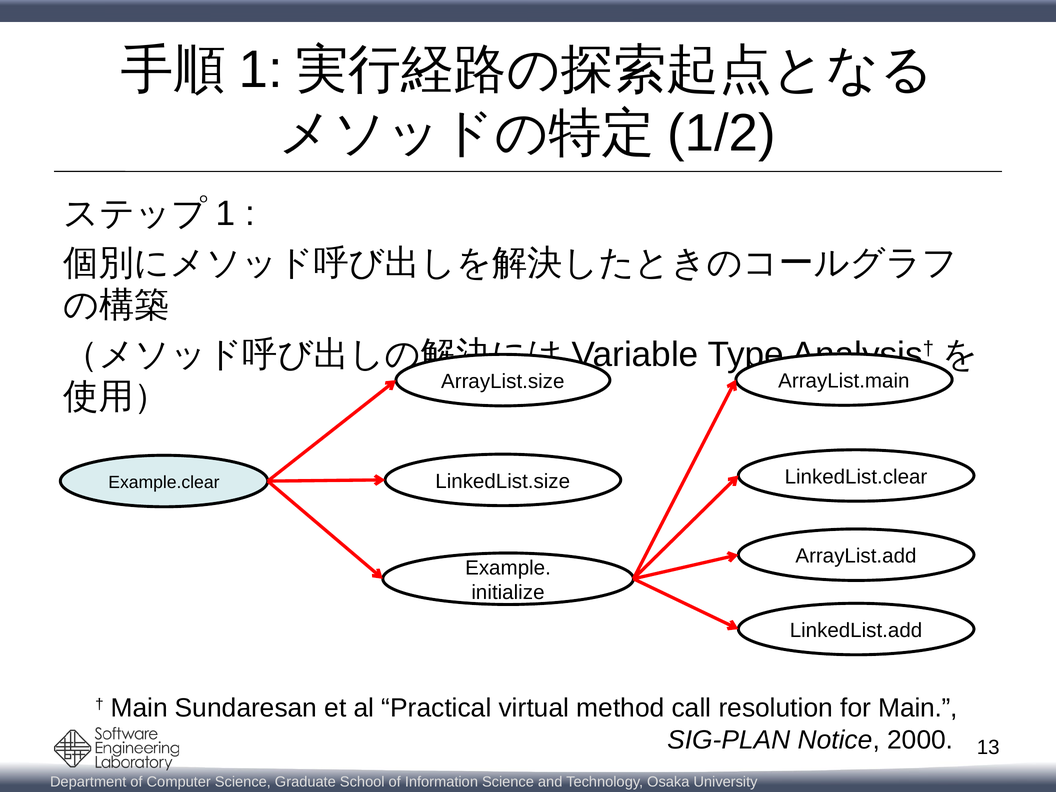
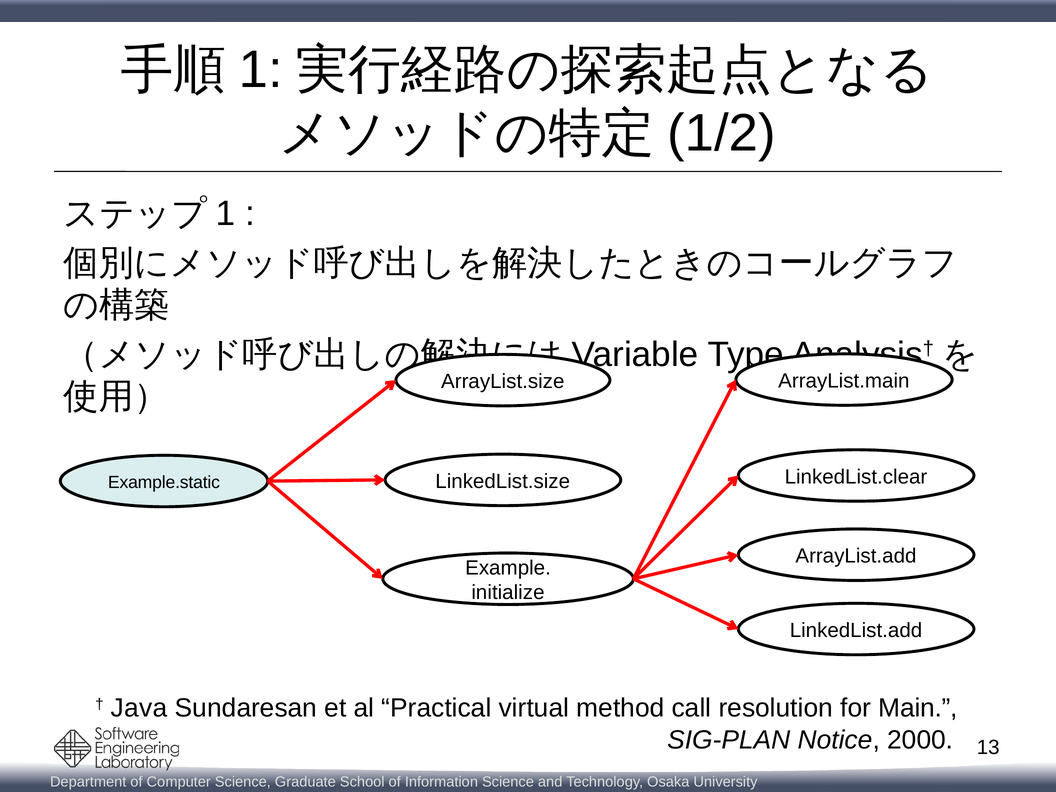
Example.clear: Example.clear -> Example.static (164, 482)
Main: Main -> Java (139, 708)
